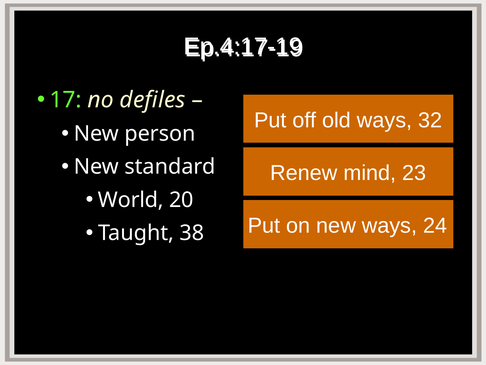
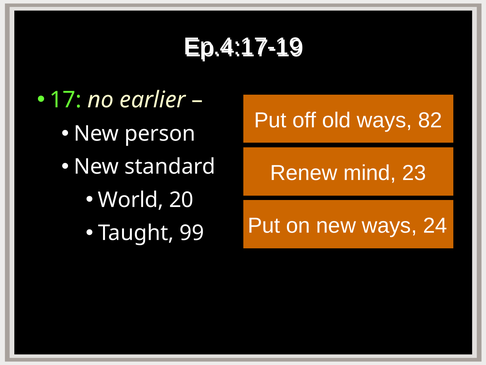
defiles: defiles -> earlier (153, 100)
32: 32 -> 82 (430, 120)
38: 38 -> 99 (192, 233)
